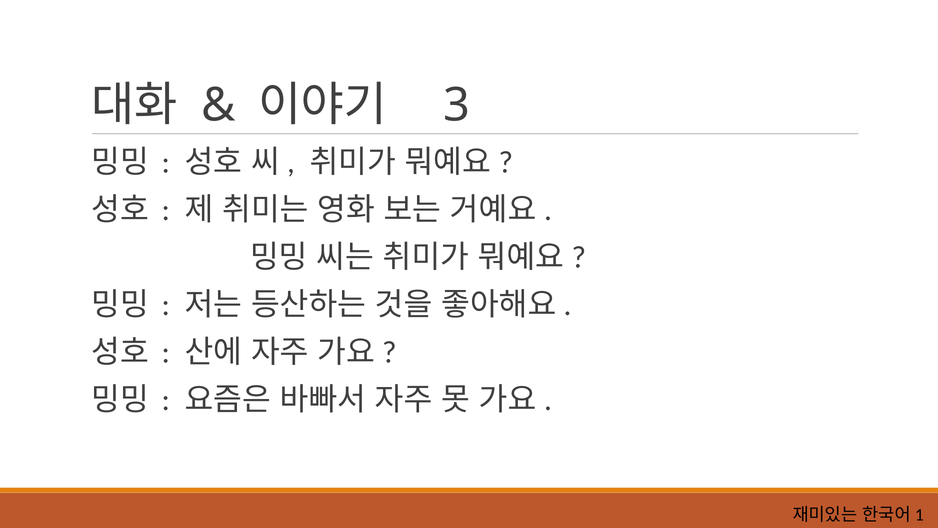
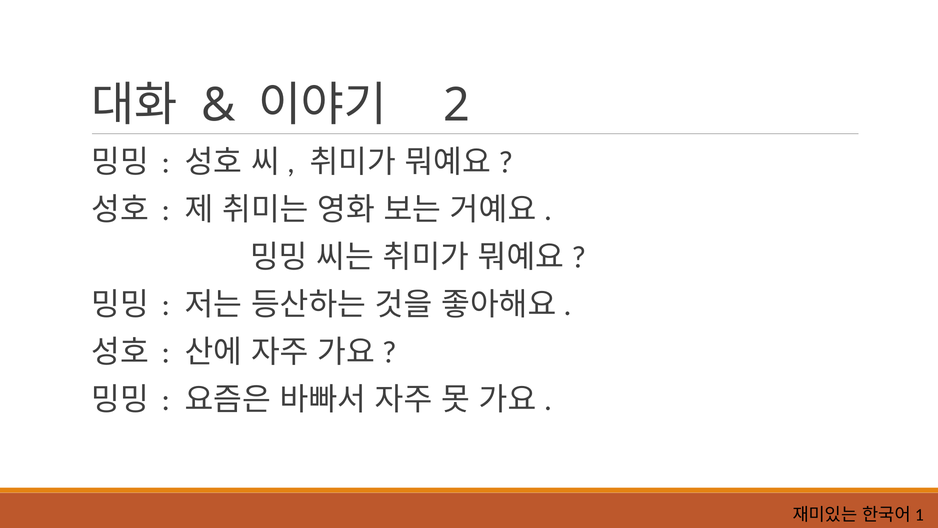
3: 3 -> 2 (457, 105)
